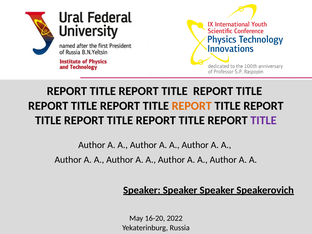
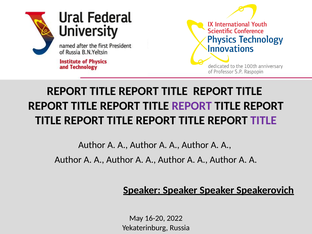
REPORT colour: orange -> purple (192, 106)
